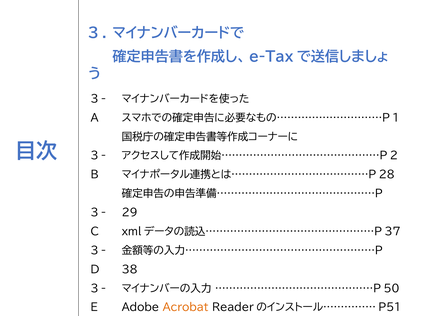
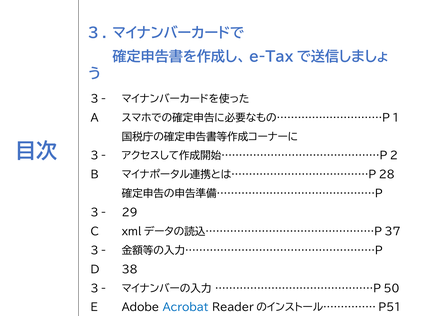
Acrobat colour: orange -> blue (186, 308)
